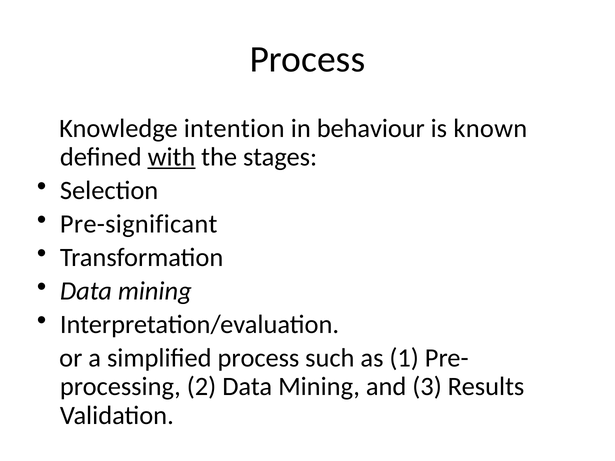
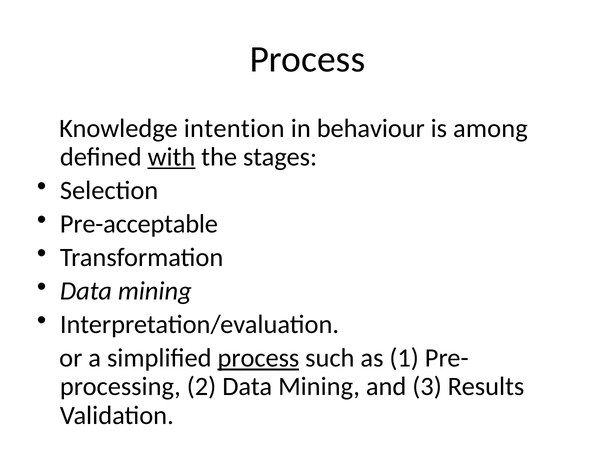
known: known -> among (490, 128)
Pre-significant: Pre-significant -> Pre-acceptable (139, 224)
process underline: none -> present (258, 358)
